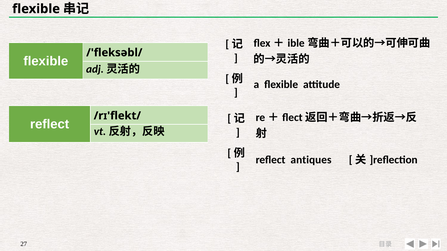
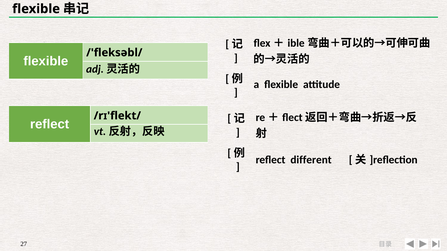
antiques: antiques -> different (311, 160)
